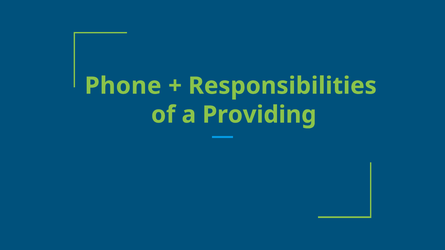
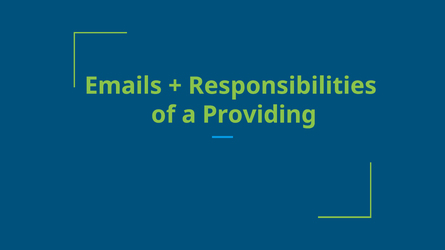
Phone: Phone -> Emails (123, 86)
